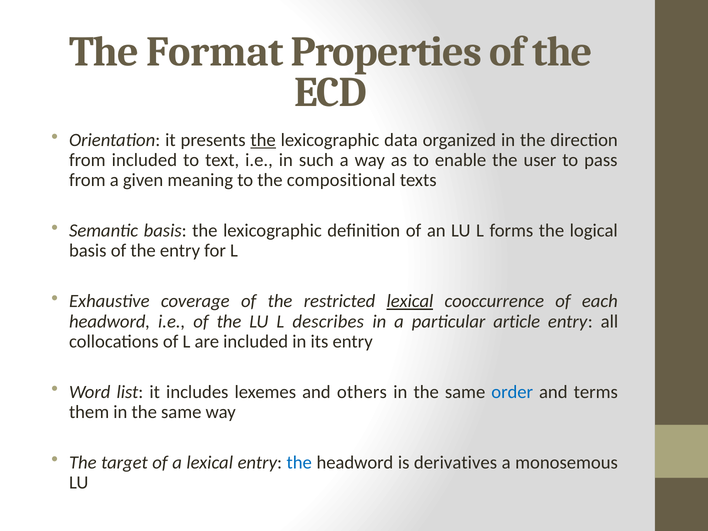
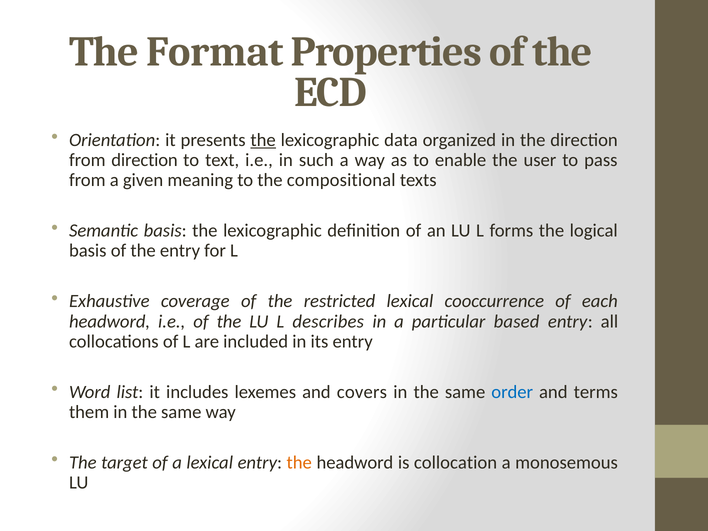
from included: included -> direction (145, 160)
lexical underline: present -> none (410, 301)
article: article -> based (517, 321)
others: others -> covers (362, 392)
the colour: blue -> orange (299, 462)
derivatives: derivatives -> collocation (456, 462)
